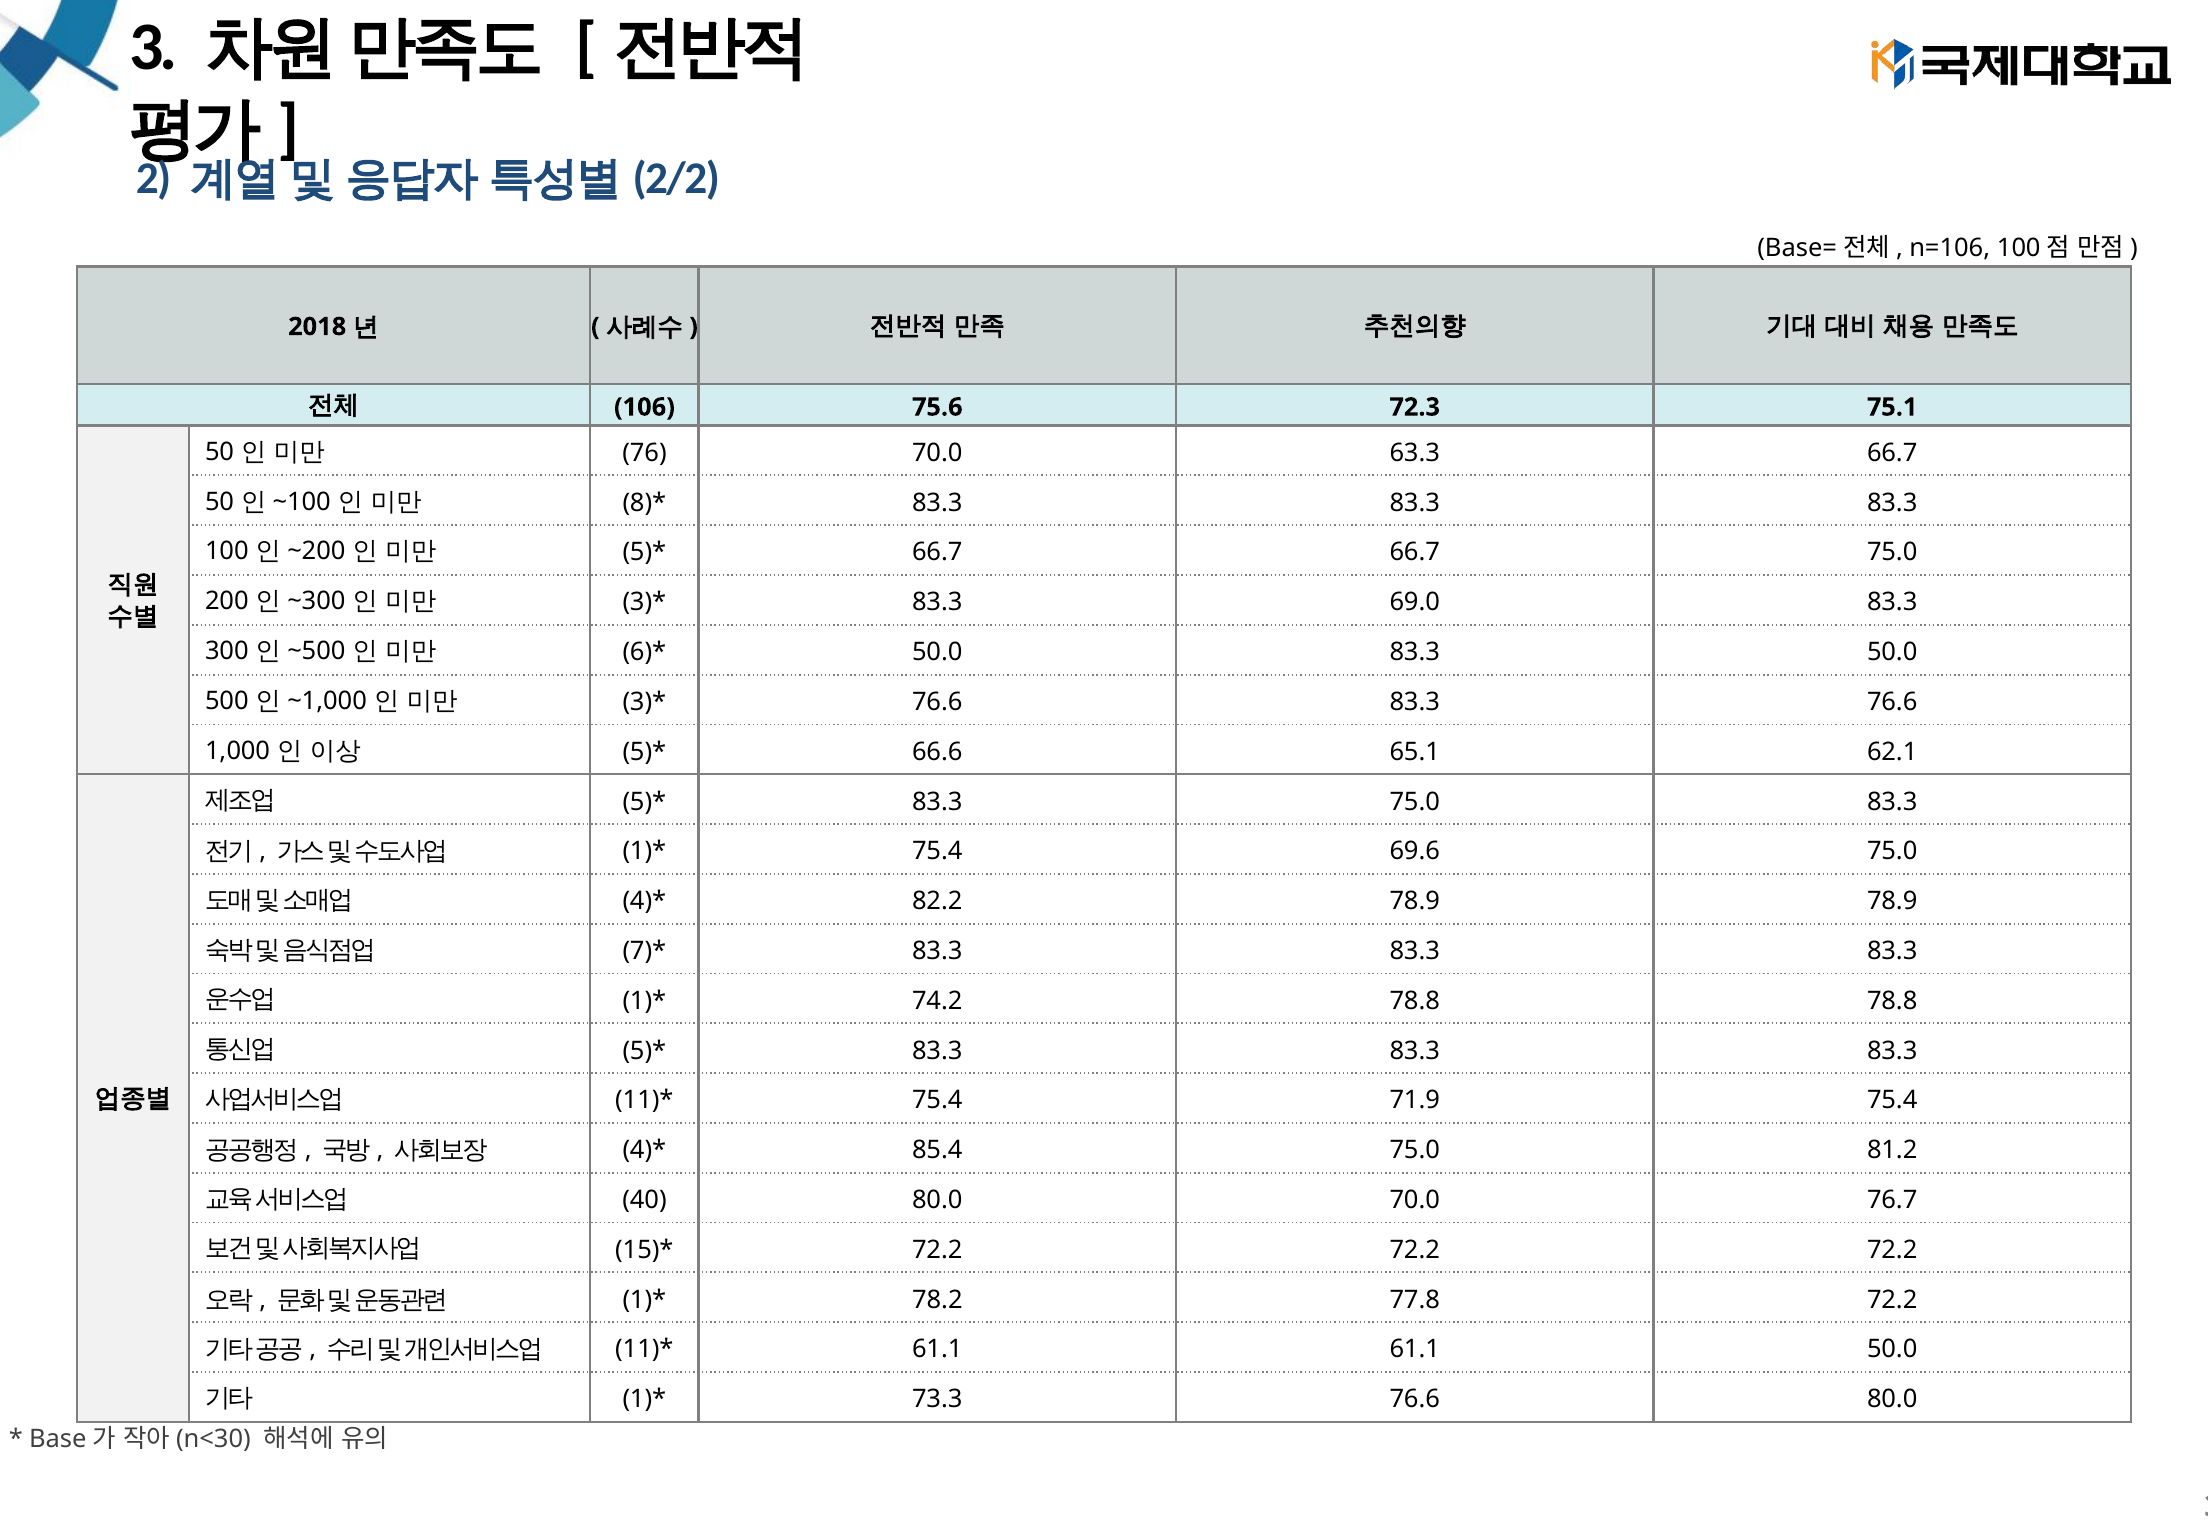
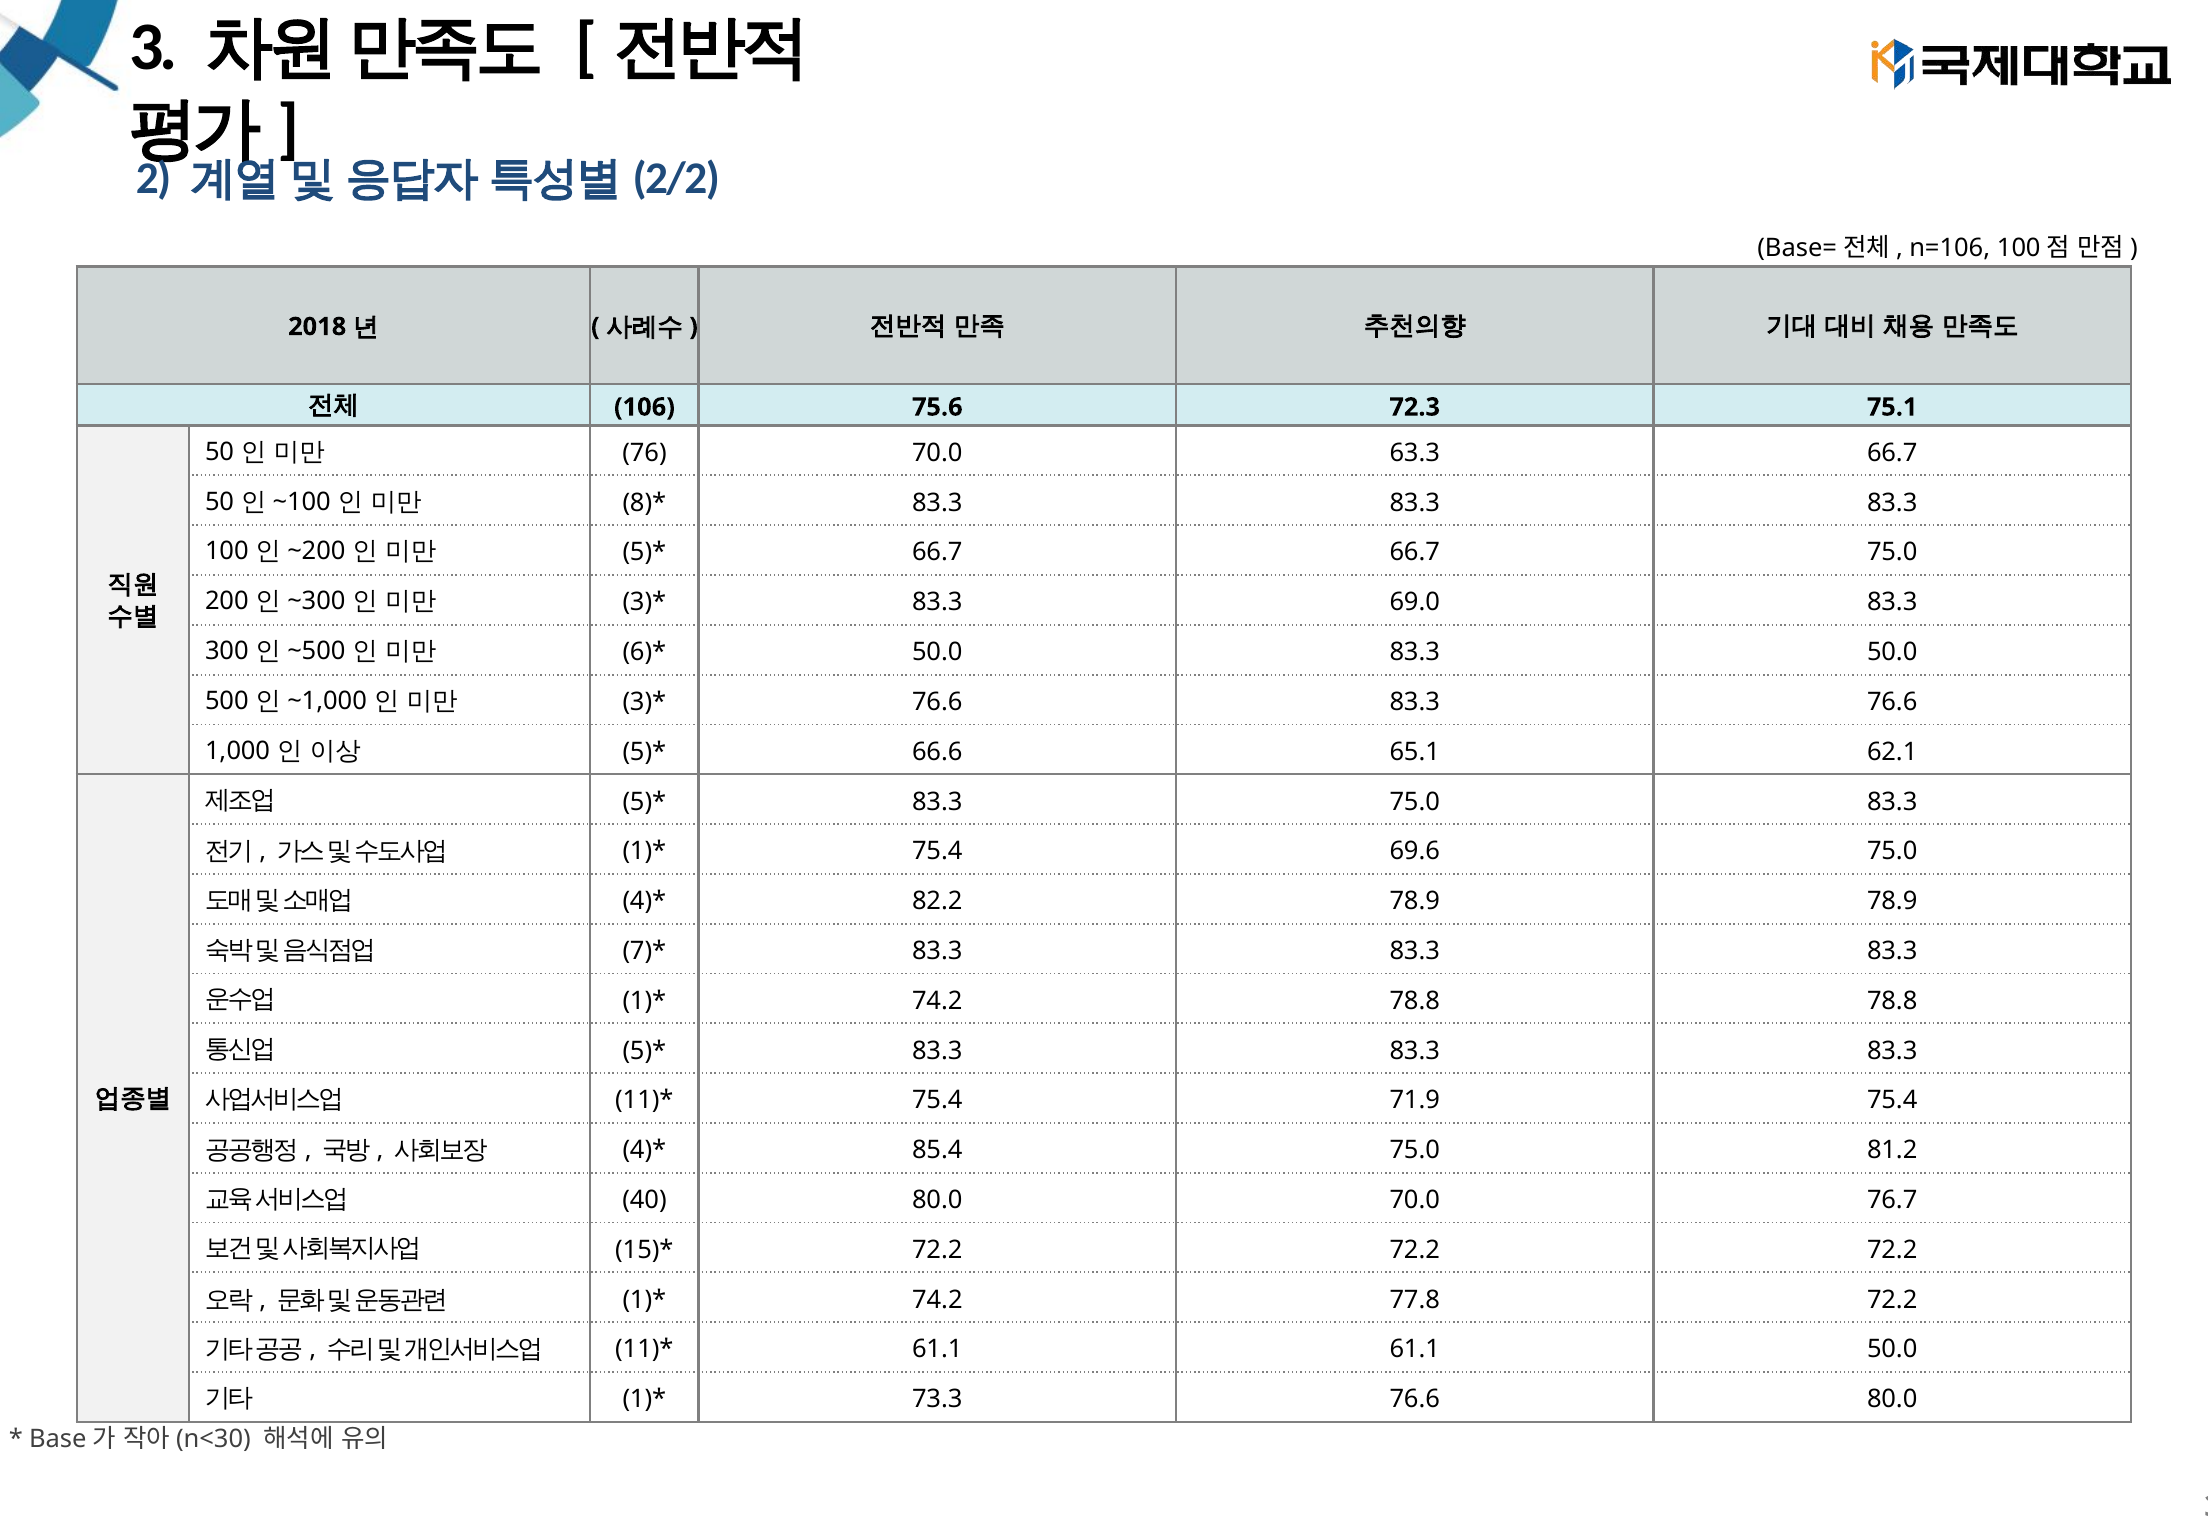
78.2: 78.2 -> 74.2 (937, 1300)
